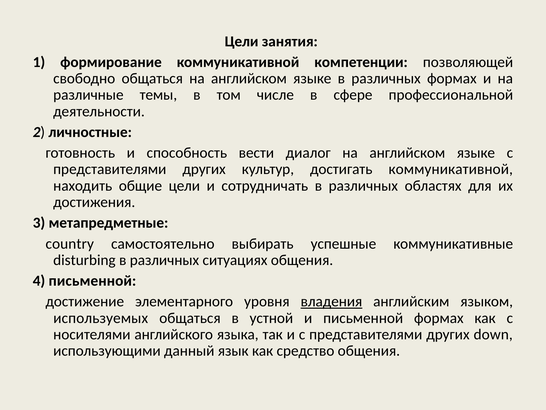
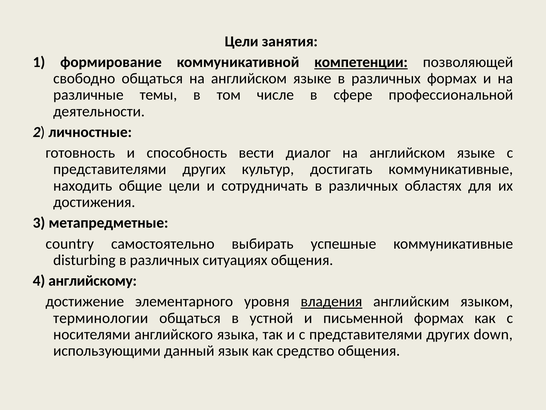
компетенции underline: none -> present (361, 62)
достигать коммуникативной: коммуникативной -> коммуникативные (451, 169)
4 письменной: письменной -> английскому (93, 280)
используемых: используемых -> терминологии (101, 318)
